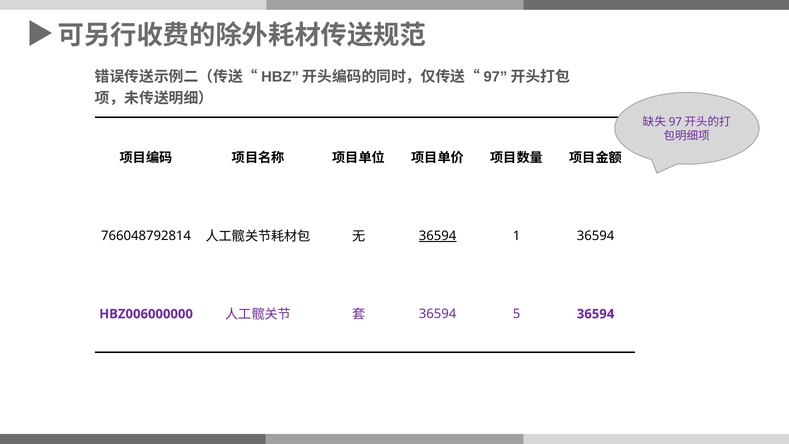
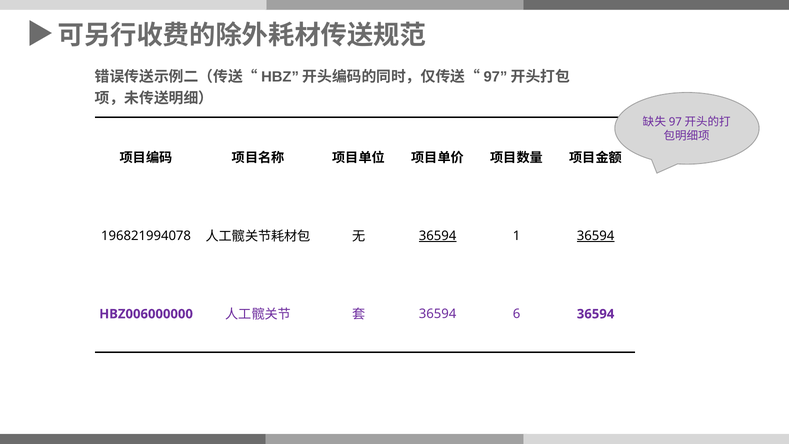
766048792814: 766048792814 -> 196821994078 (146, 236)
36594 underline: none -> present (596, 236)
5: 5 -> 6 (517, 314)
